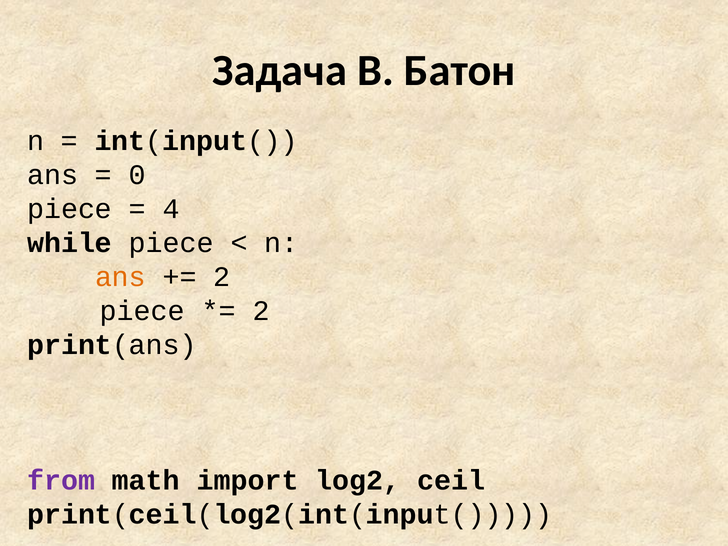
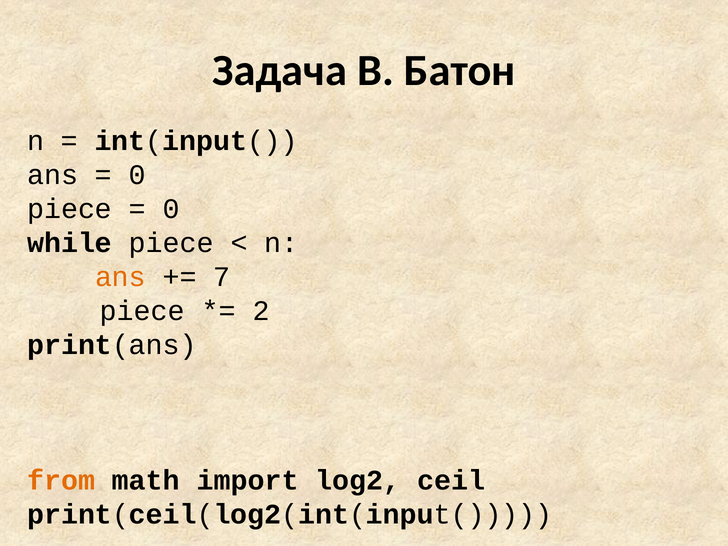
4: 4 -> 0 (171, 209)
2: 2 -> 7 (222, 277)
from colour: purple -> orange (61, 481)
